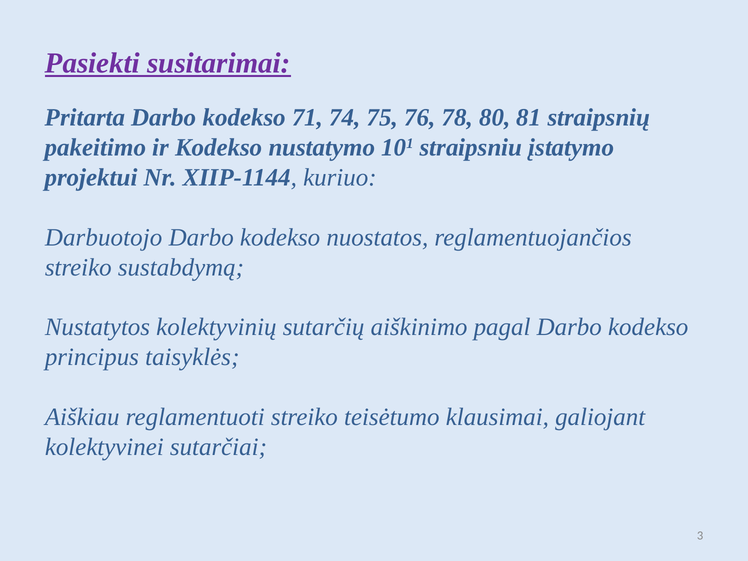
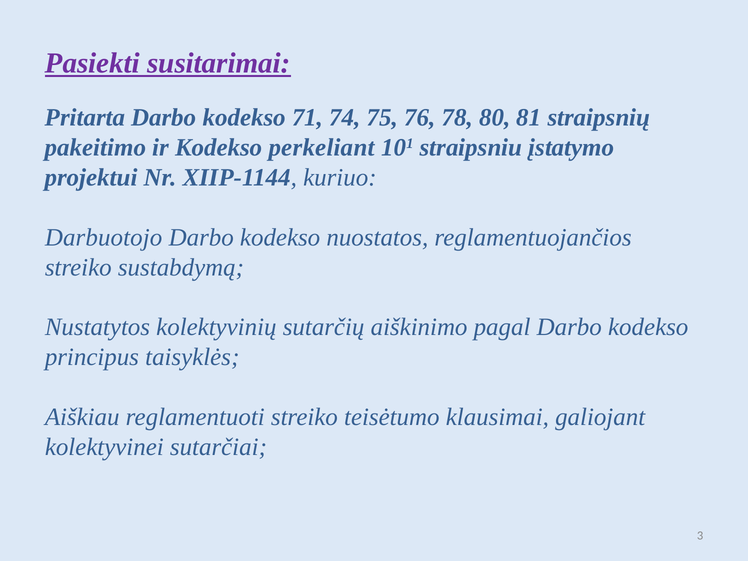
nustatymo: nustatymo -> perkeliant (322, 148)
